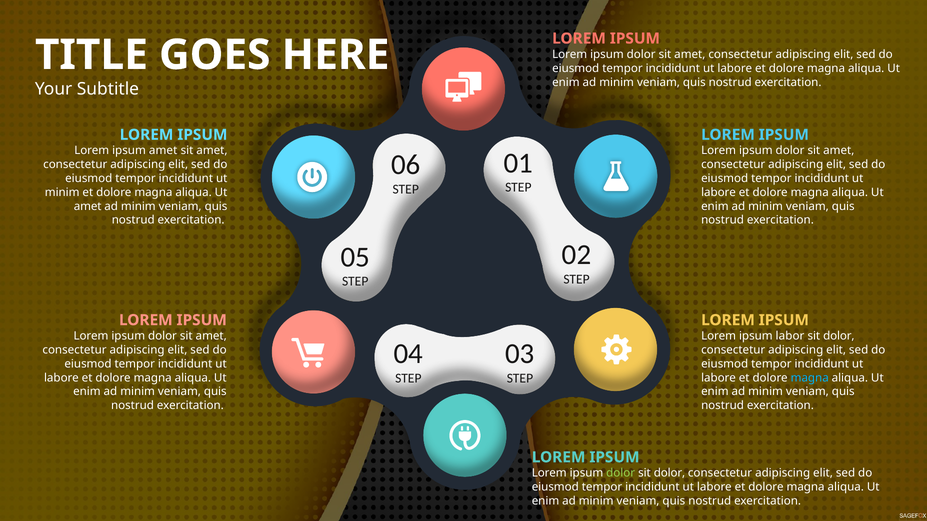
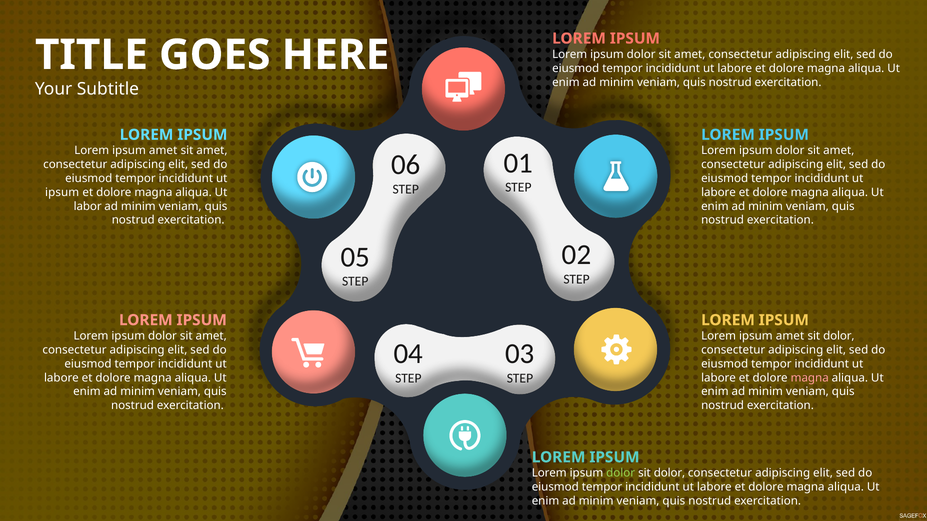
minim: minim -> ipsum (62, 193)
amet: amet -> labor (88, 206)
labor: labor -> amet (790, 336)
magna colour: light blue -> pink (810, 378)
